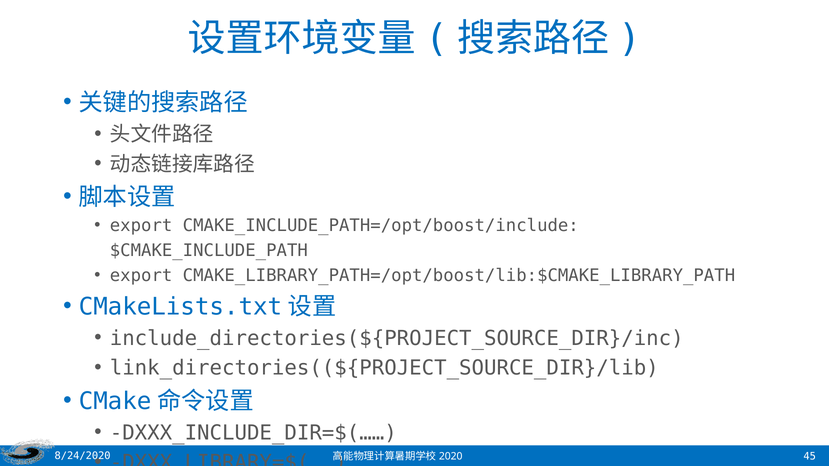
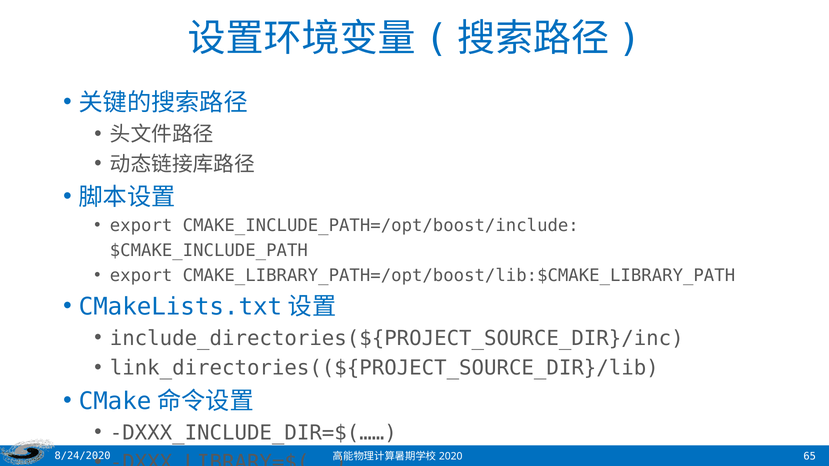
45: 45 -> 65 (810, 457)
